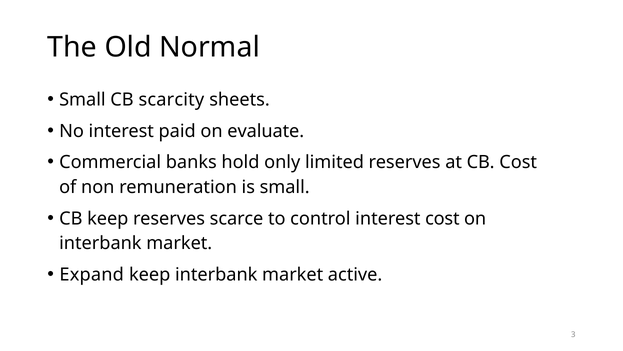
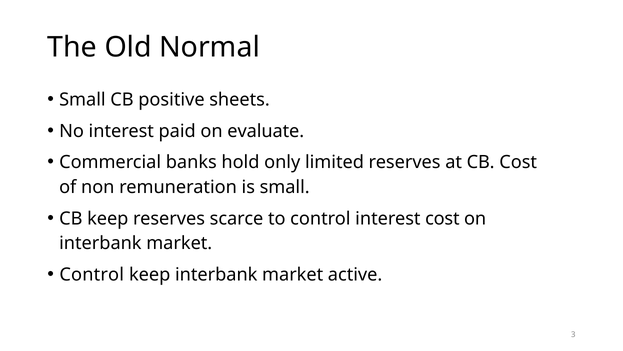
scarcity: scarcity -> positive (171, 100)
Expand: Expand -> Control (92, 274)
